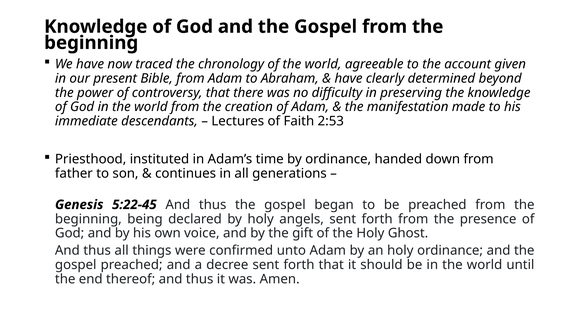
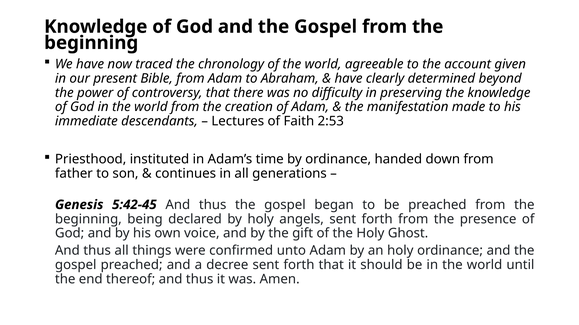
5:22-45: 5:22-45 -> 5:42-45 (134, 205)
